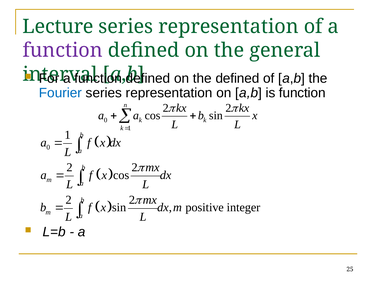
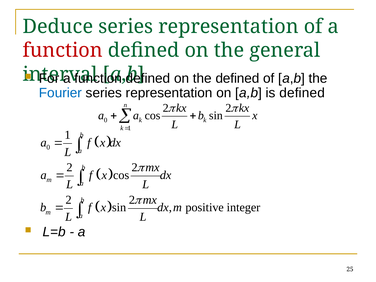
Lecture: Lecture -> Deduce (58, 27)
function colour: purple -> red (63, 50)
is function: function -> defined (302, 93)
